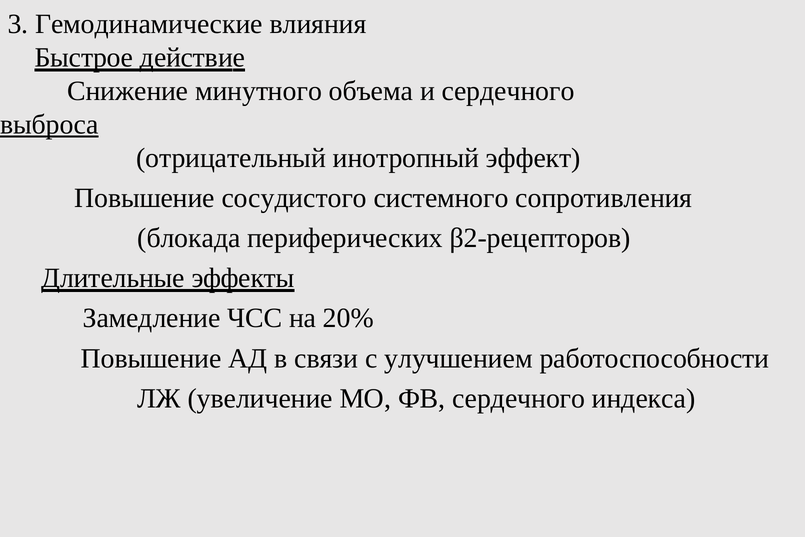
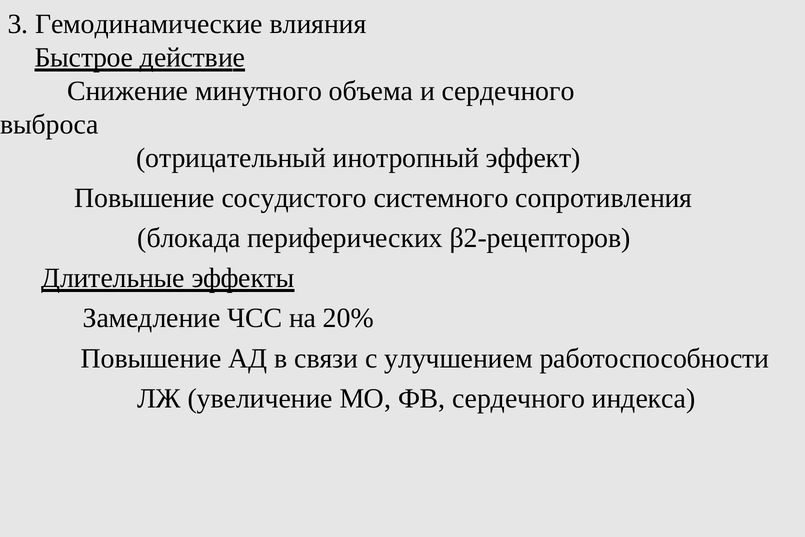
выброса underline: present -> none (49, 124)
